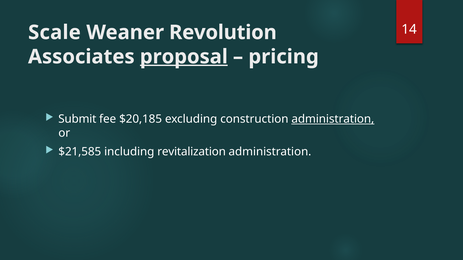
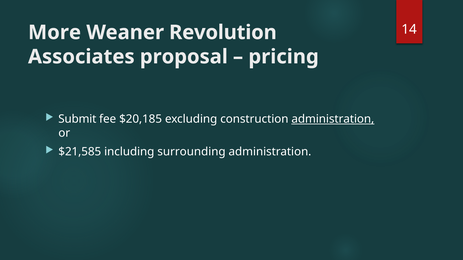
Scale: Scale -> More (55, 33)
proposal underline: present -> none (184, 57)
revitalization: revitalization -> surrounding (191, 152)
